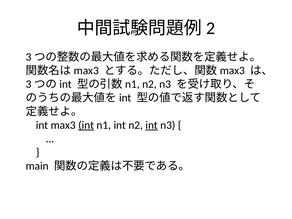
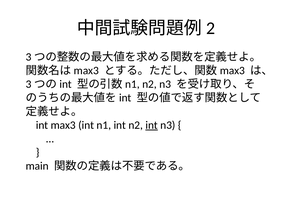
int underline: present -> none (86, 125)
